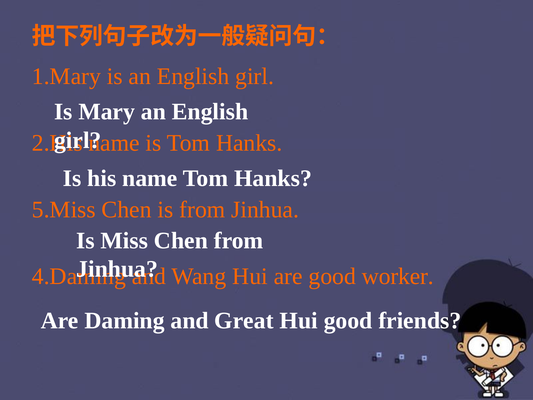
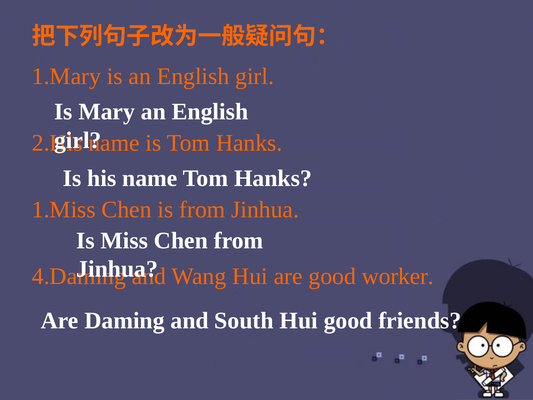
5.Miss: 5.Miss -> 1.Miss (64, 209)
Great: Great -> South (244, 321)
